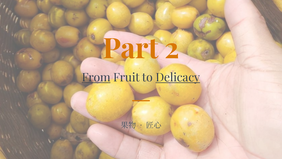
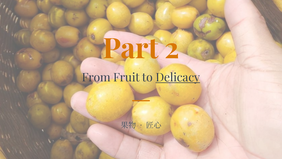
From underline: present -> none (96, 77)
